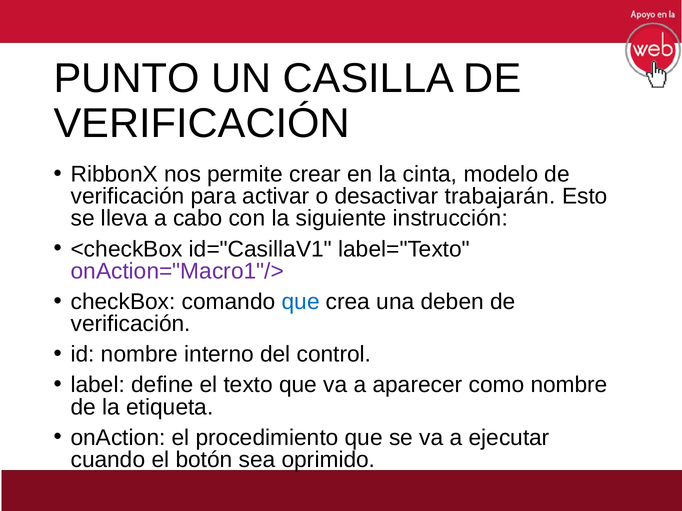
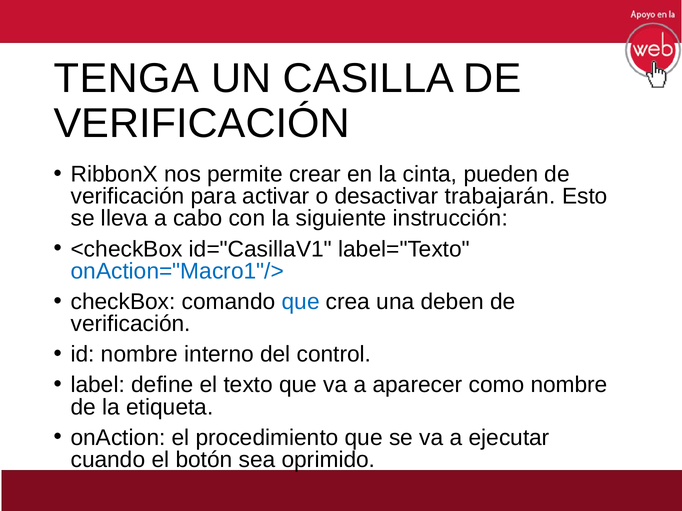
PUNTO: PUNTO -> TENGA (126, 79)
modelo: modelo -> pueden (501, 174)
onAction="Macro1"/> colour: purple -> blue (177, 271)
